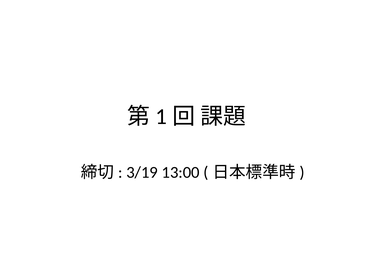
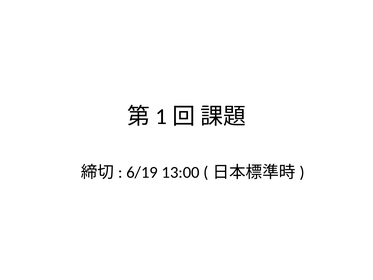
3/19: 3/19 -> 6/19 (142, 172)
